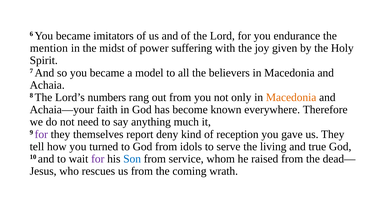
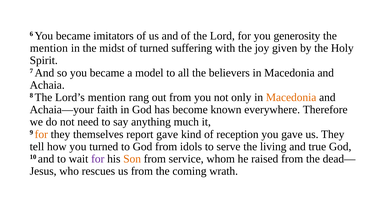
endurance: endurance -> generosity (297, 36)
of power: power -> turned (154, 48)
Lord’s numbers: numbers -> mention (107, 97)
for colour: purple -> orange (41, 134)
report deny: deny -> gave (167, 134)
Son colour: blue -> orange (132, 158)
